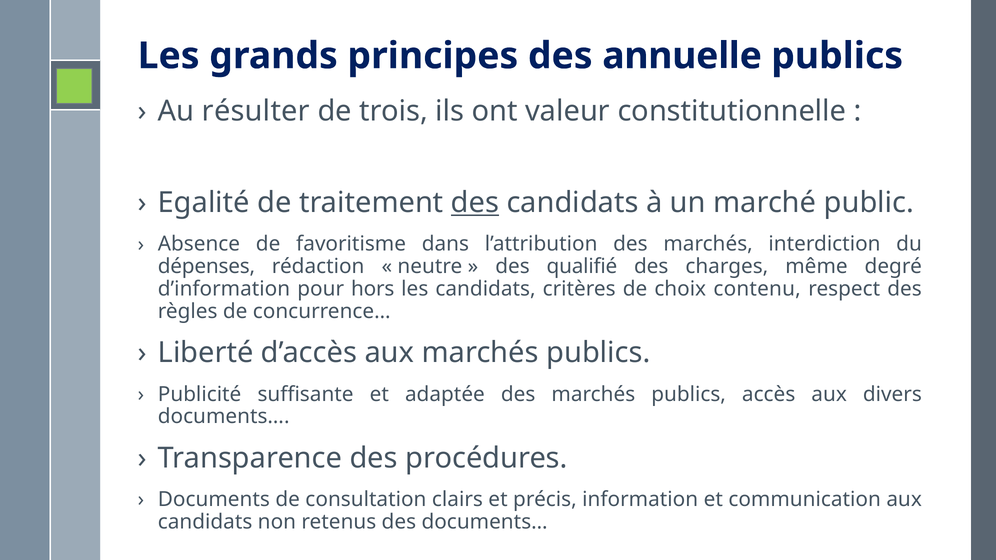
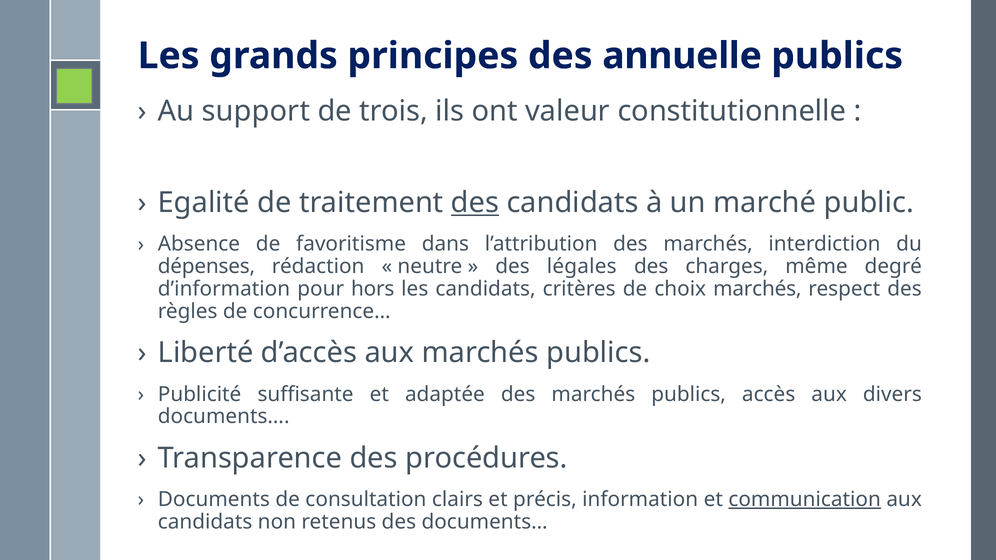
résulter: résulter -> support (256, 111)
qualifié: qualifié -> légales (582, 267)
choix contenu: contenu -> marchés (757, 289)
communication underline: none -> present (805, 500)
